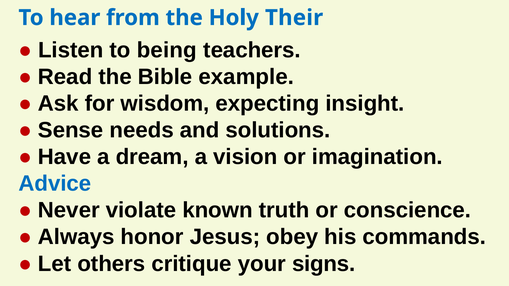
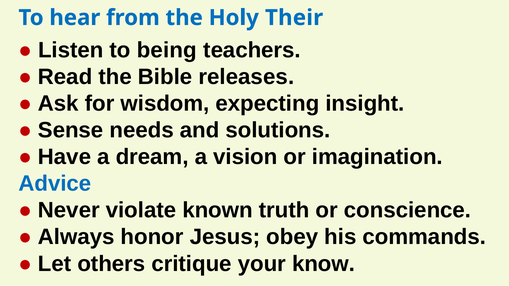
example: example -> releases (246, 77)
signs: signs -> know (324, 264)
